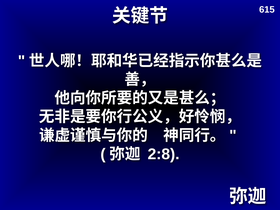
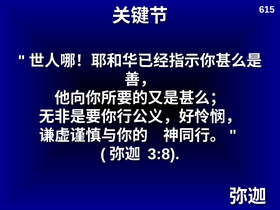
2:8: 2:8 -> 3:8 (164, 154)
